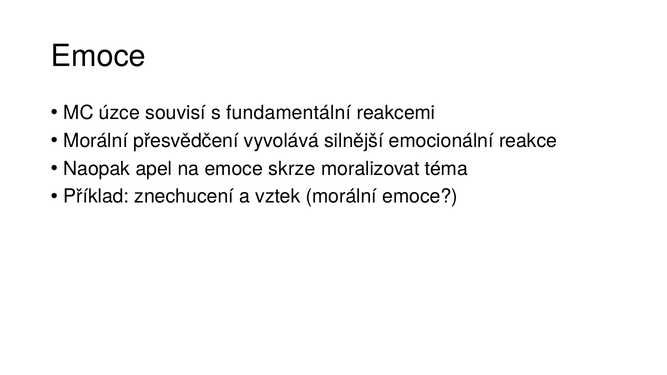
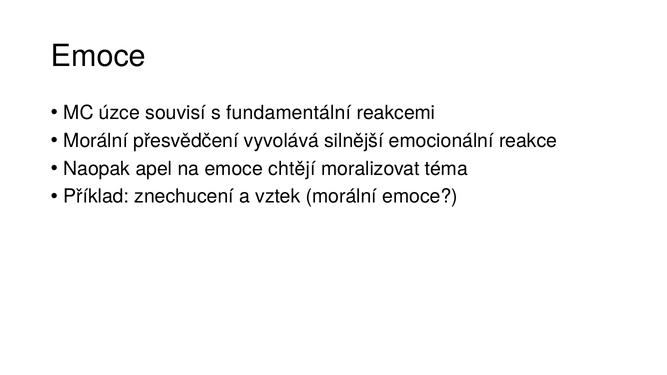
skrze: skrze -> chtějí (292, 169)
